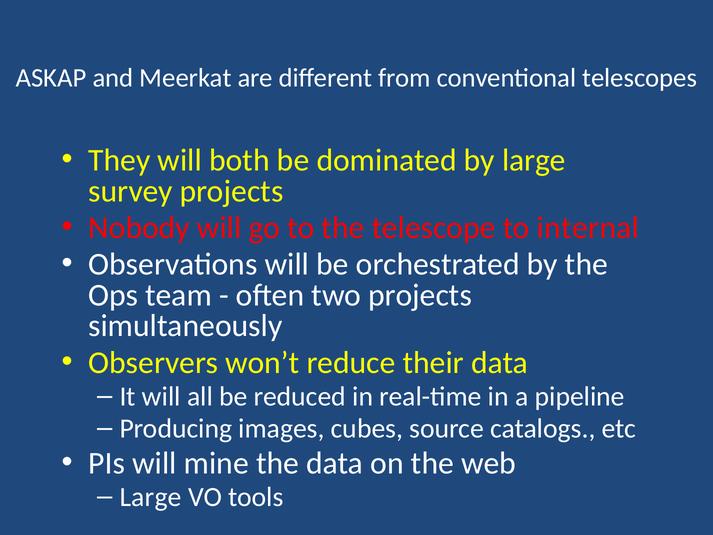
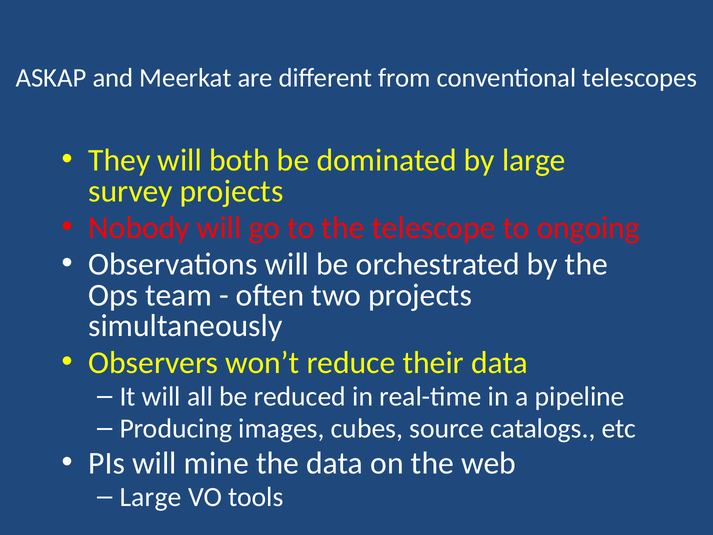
internal: internal -> ongoing (588, 228)
